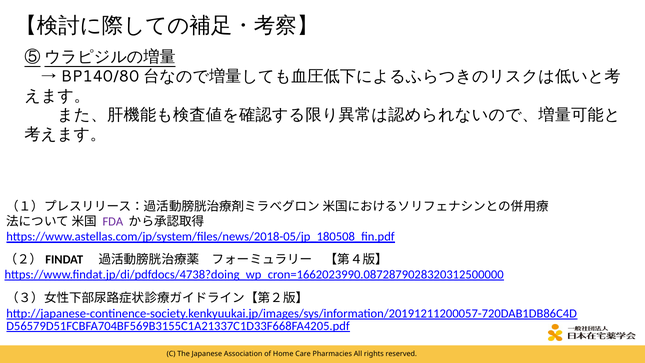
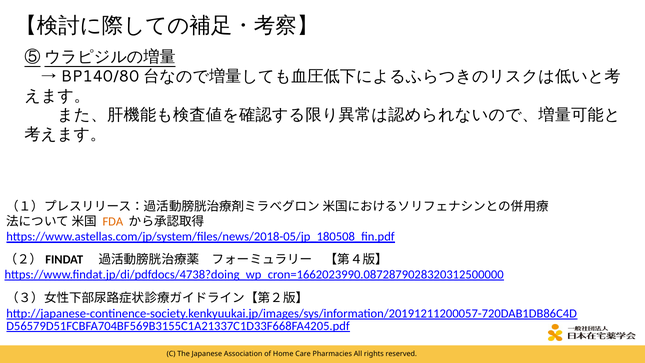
FDA colour: purple -> orange (113, 222)
